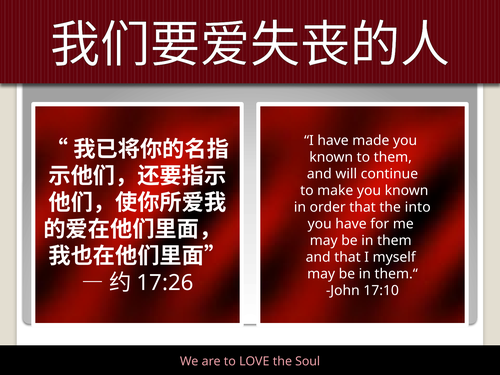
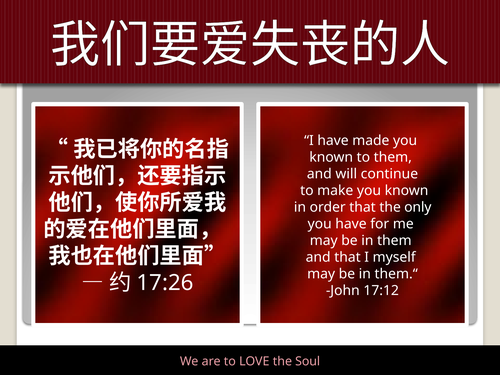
into: into -> only (418, 207)
17:10: 17:10 -> 17:12 (381, 291)
